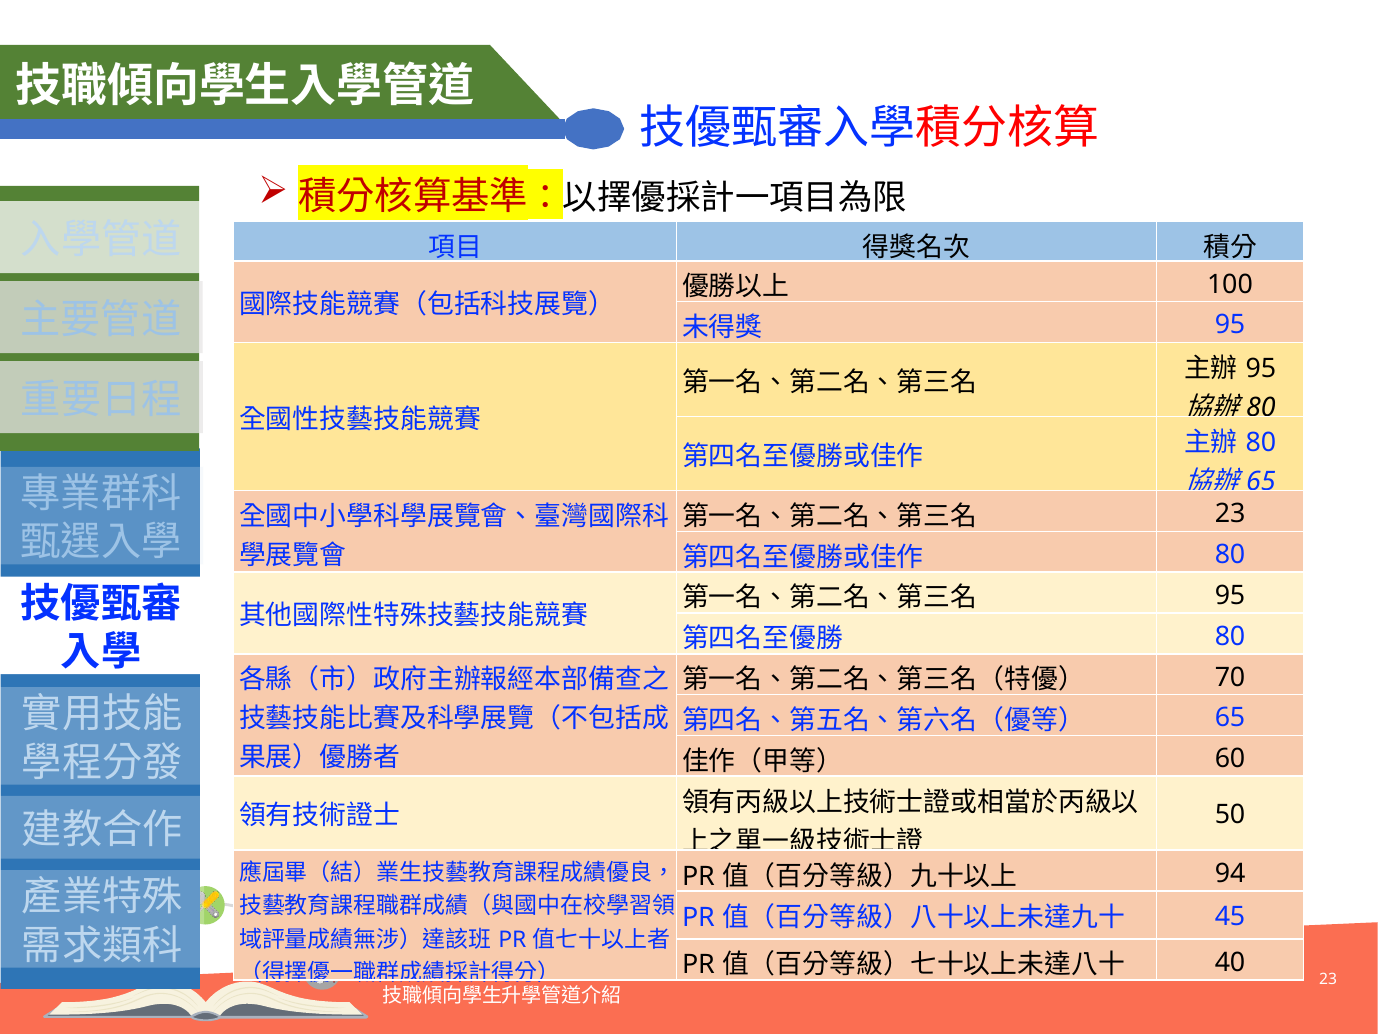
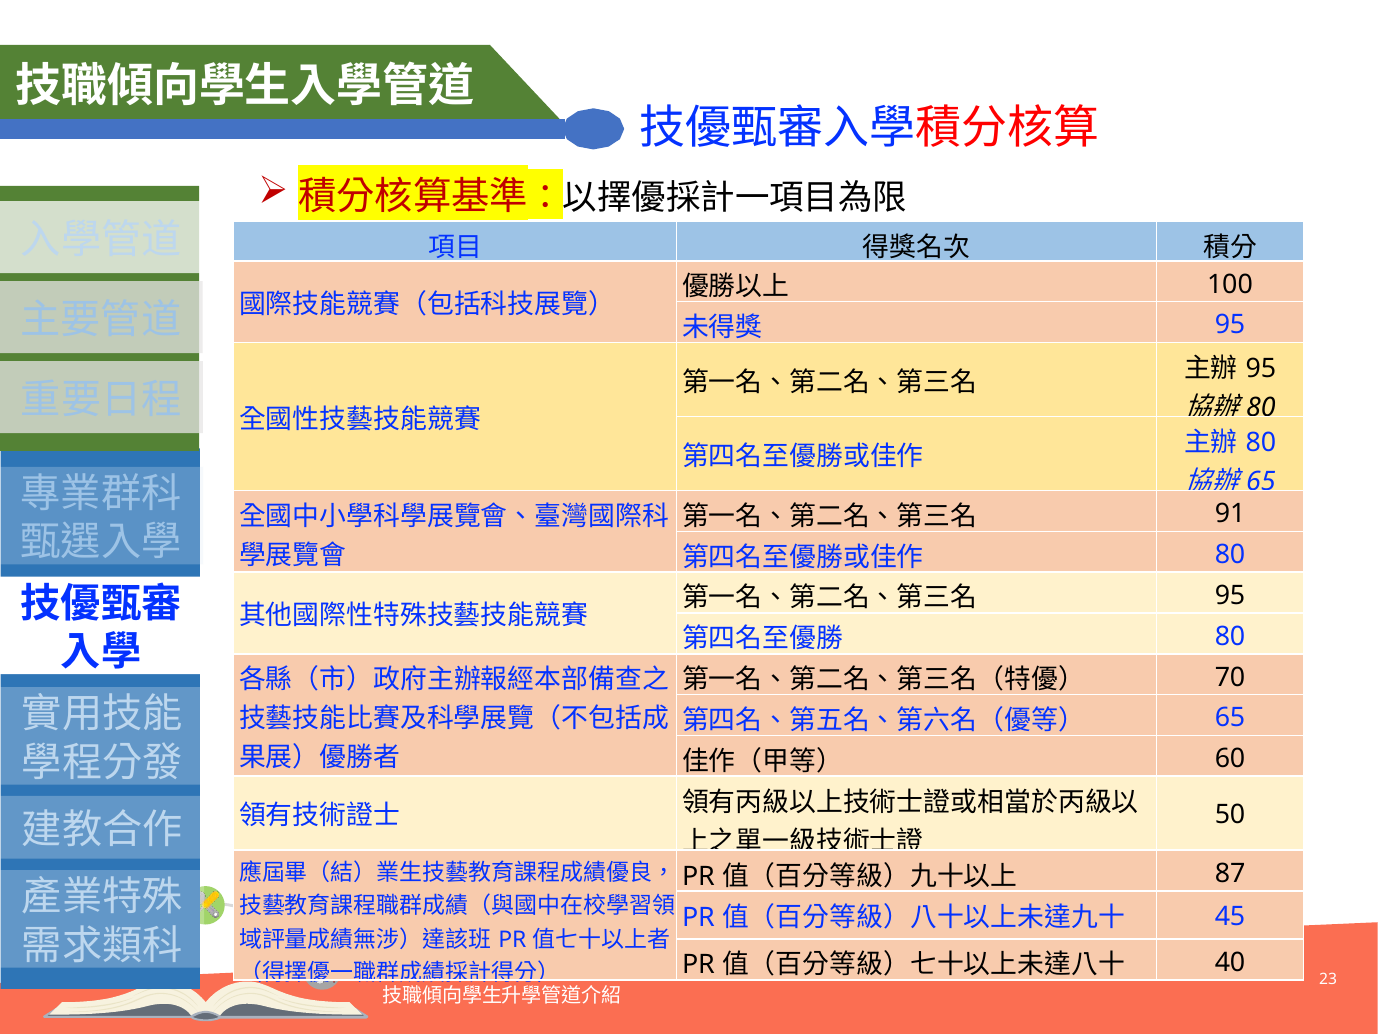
23: 23 -> 91 (1230, 514)
94: 94 -> 87 (1230, 873)
